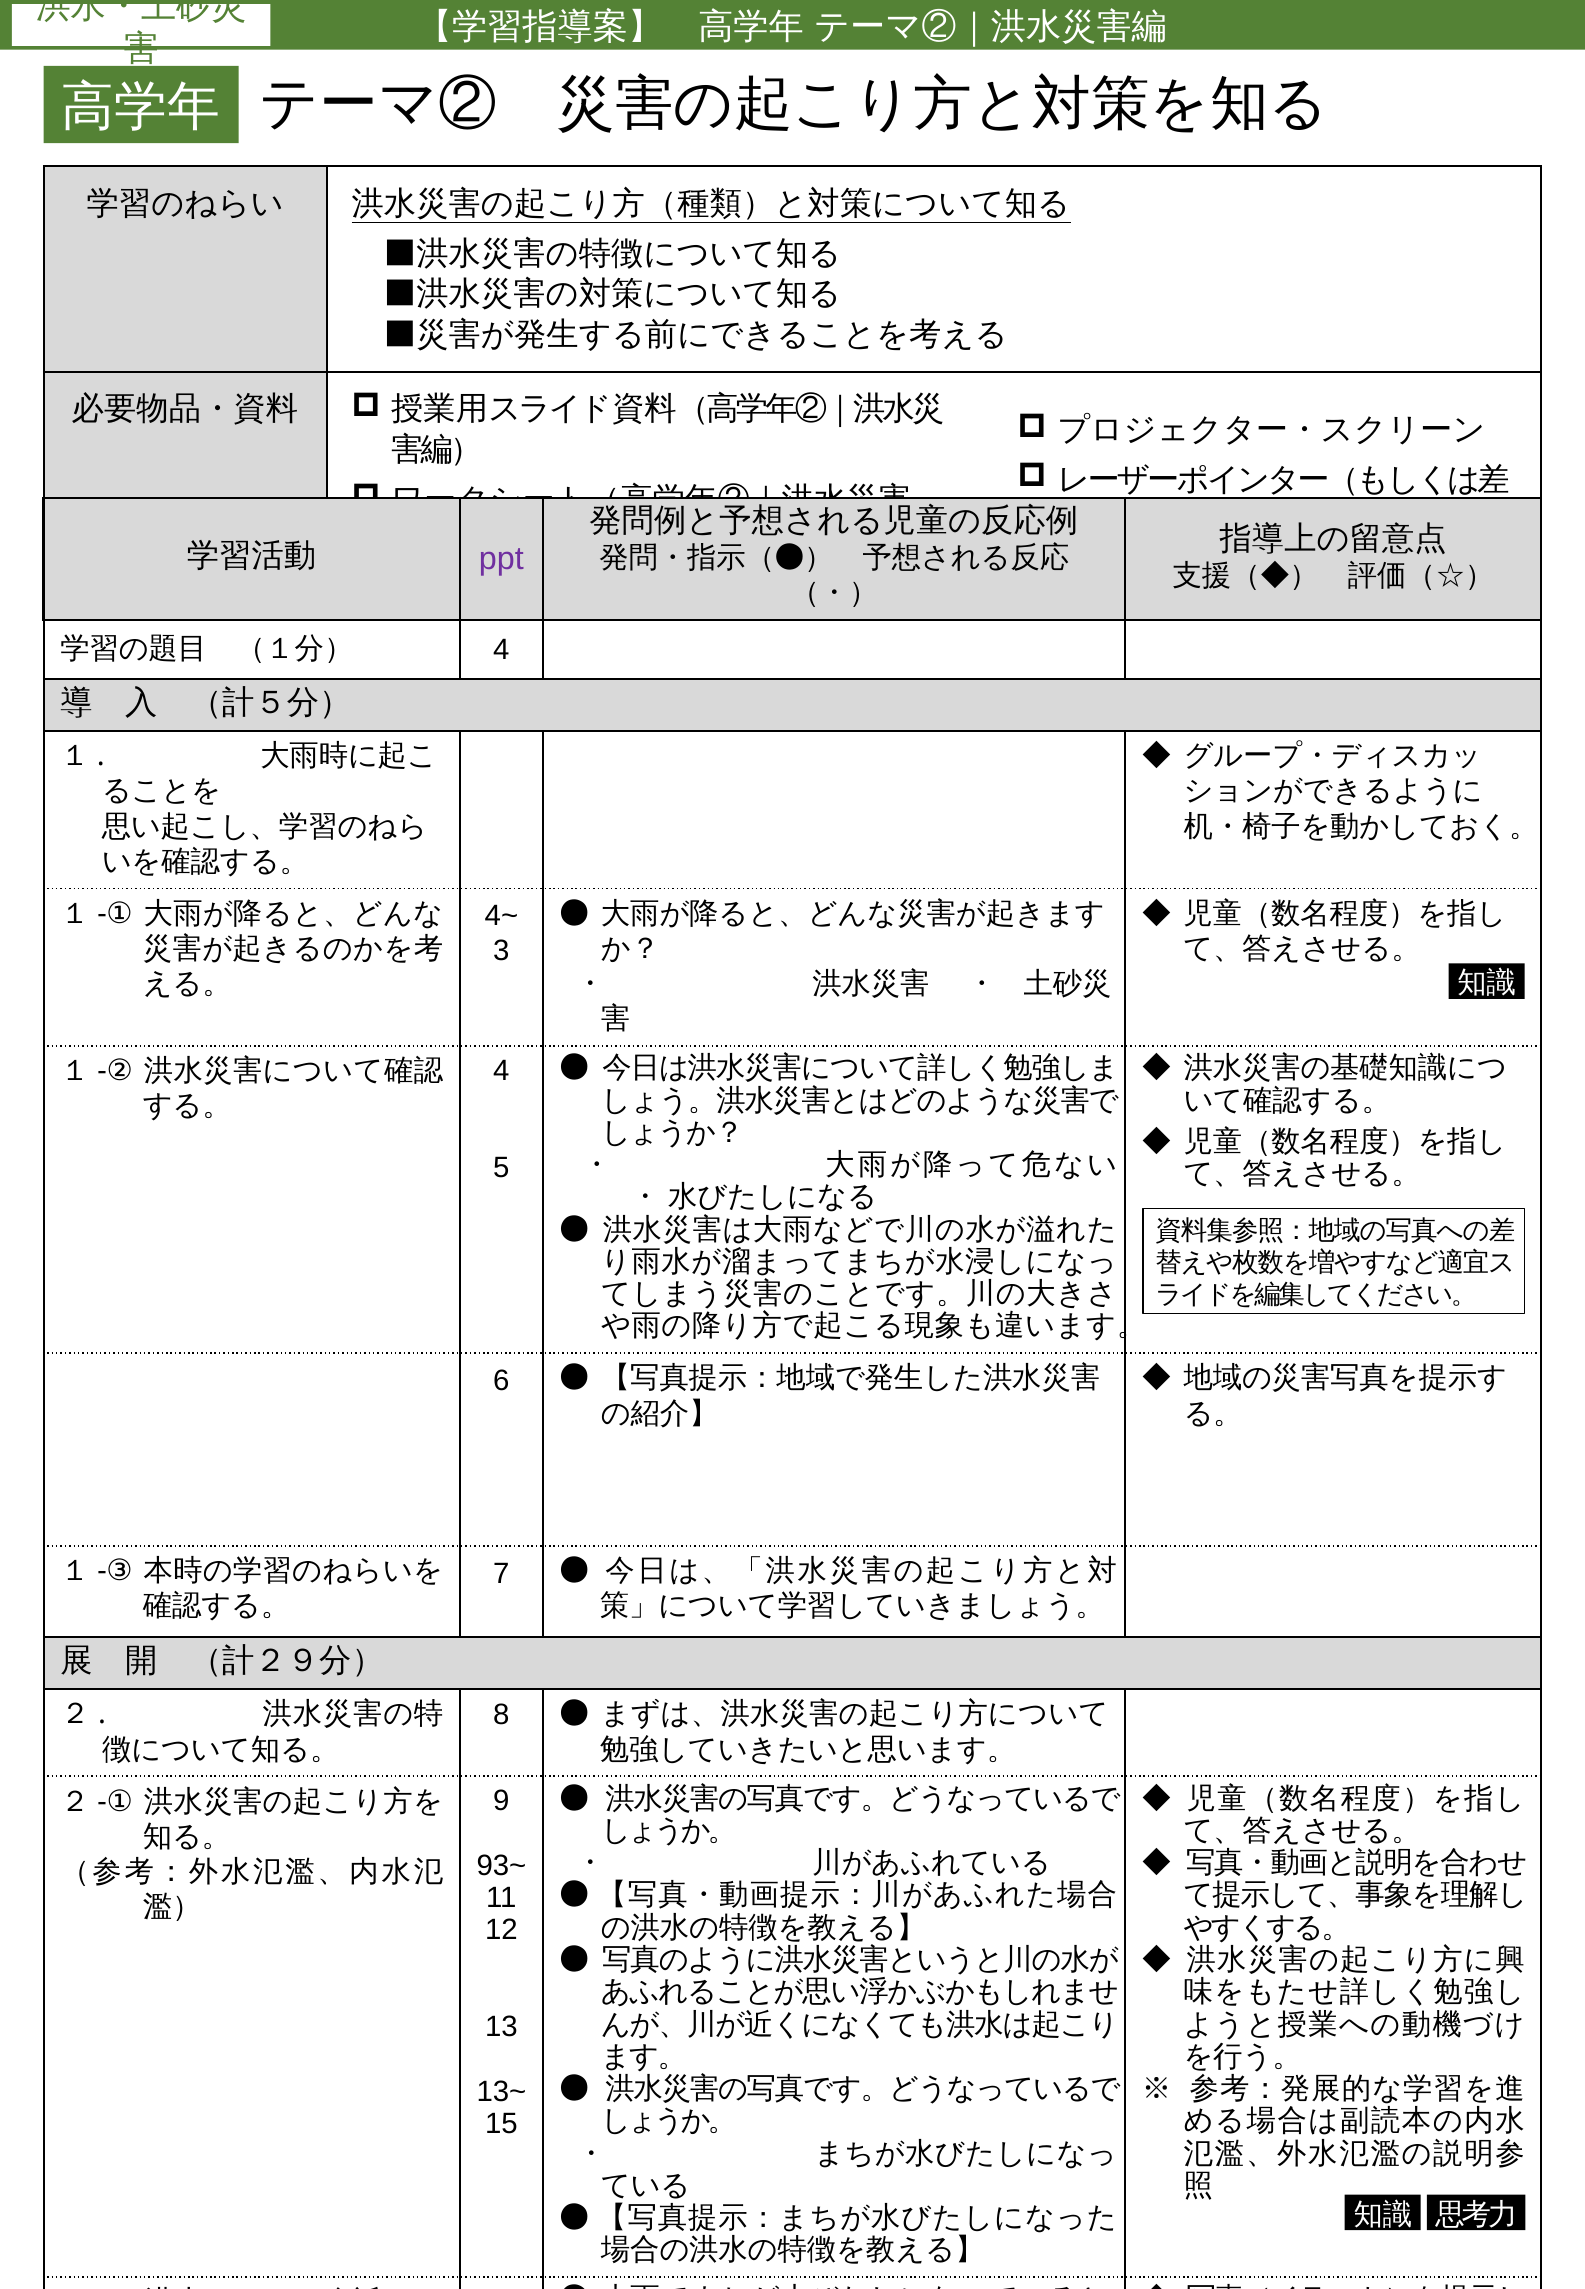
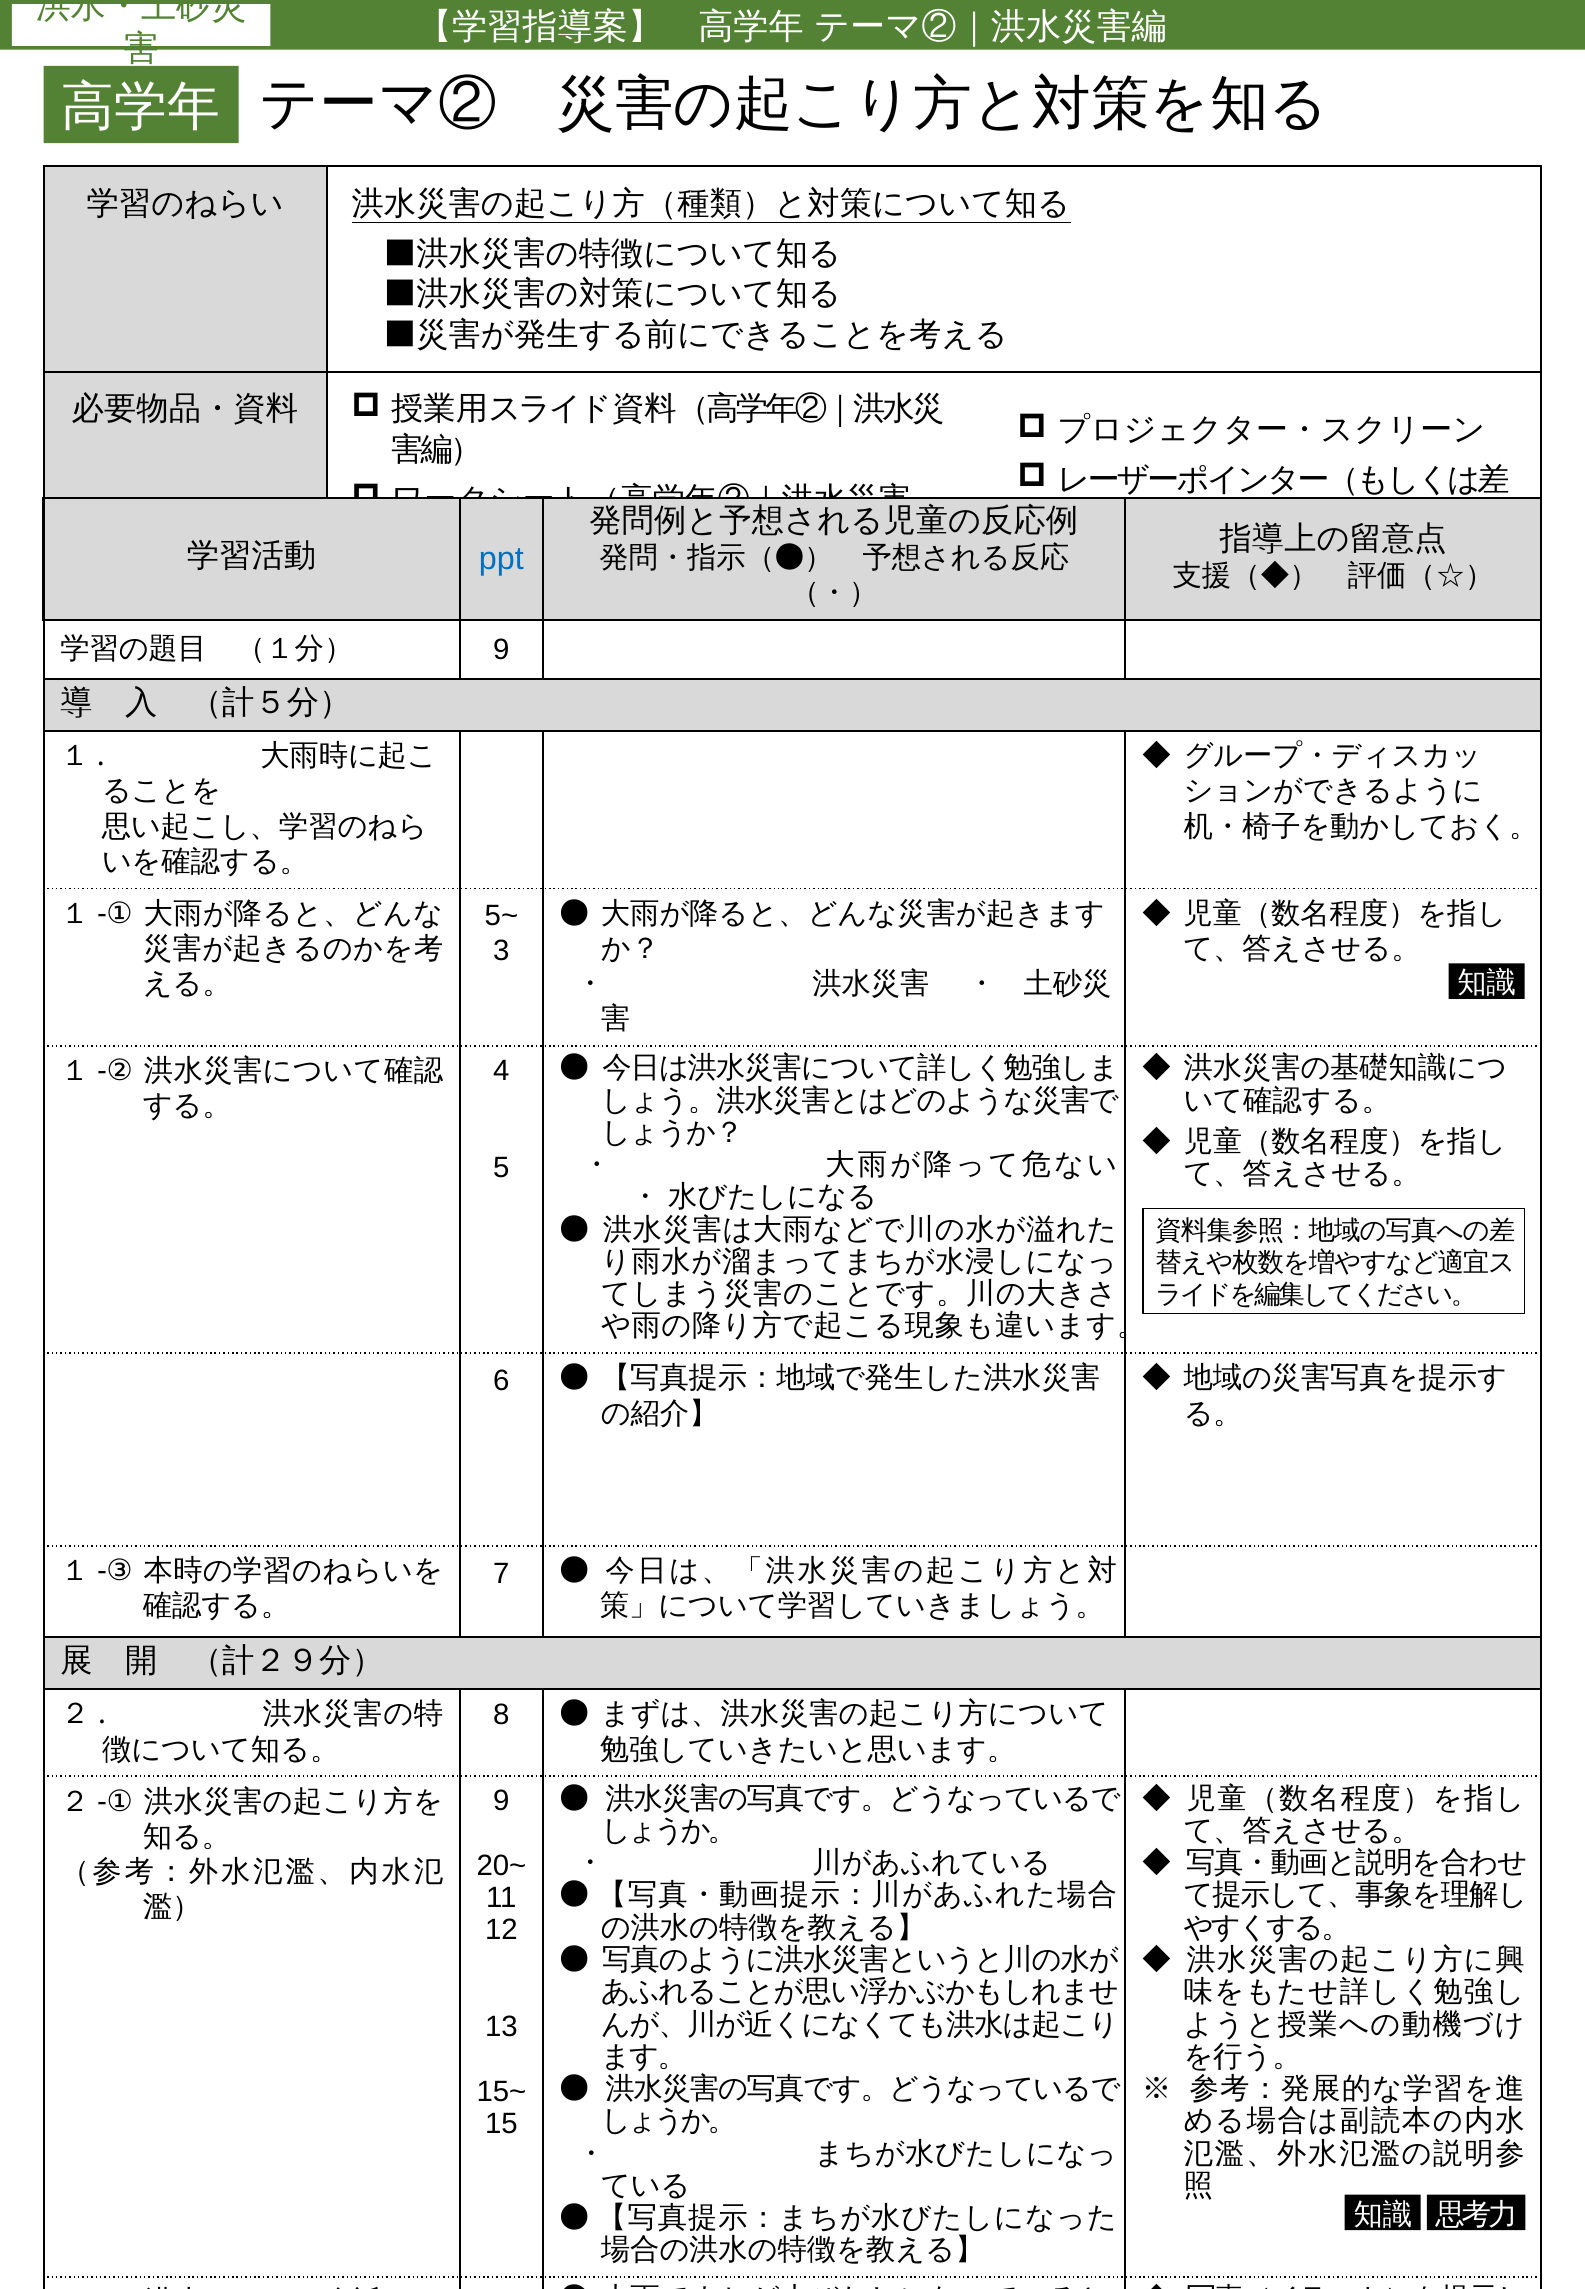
ppt colour: purple -> blue (501, 559)
4: 4 -> 9 (501, 650)
4~: 4~ -> 5~ (501, 916)
93~: 93~ -> 20~ (501, 1866)
13~: 13~ -> 15~ (501, 2092)
